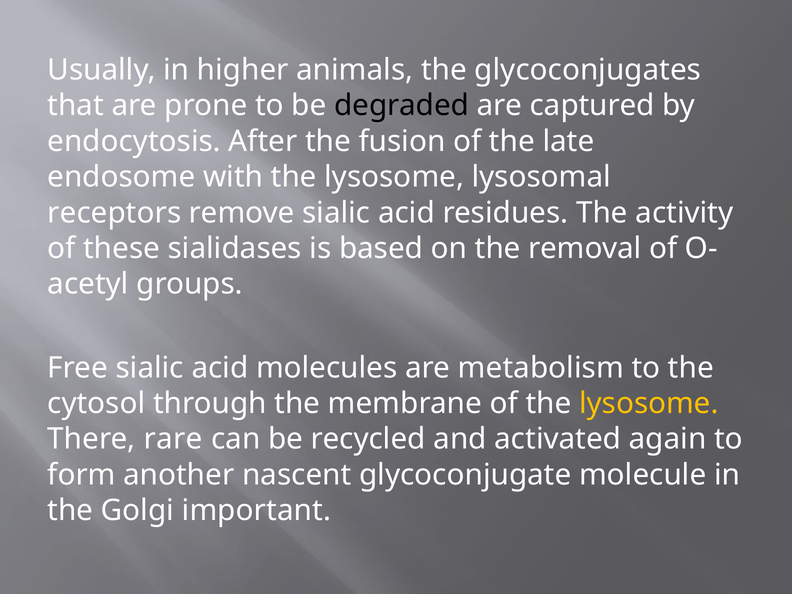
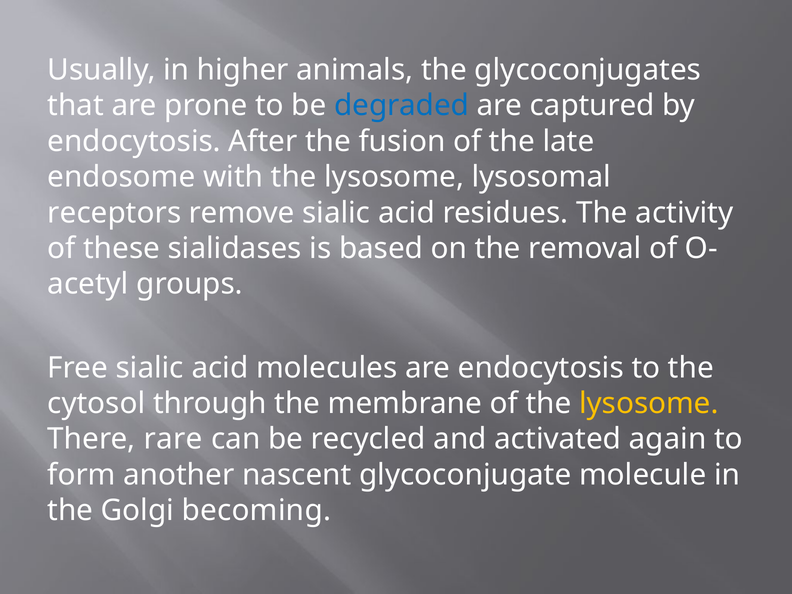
degraded colour: black -> blue (402, 106)
are metabolism: metabolism -> endocytosis (541, 368)
important: important -> becoming (256, 510)
